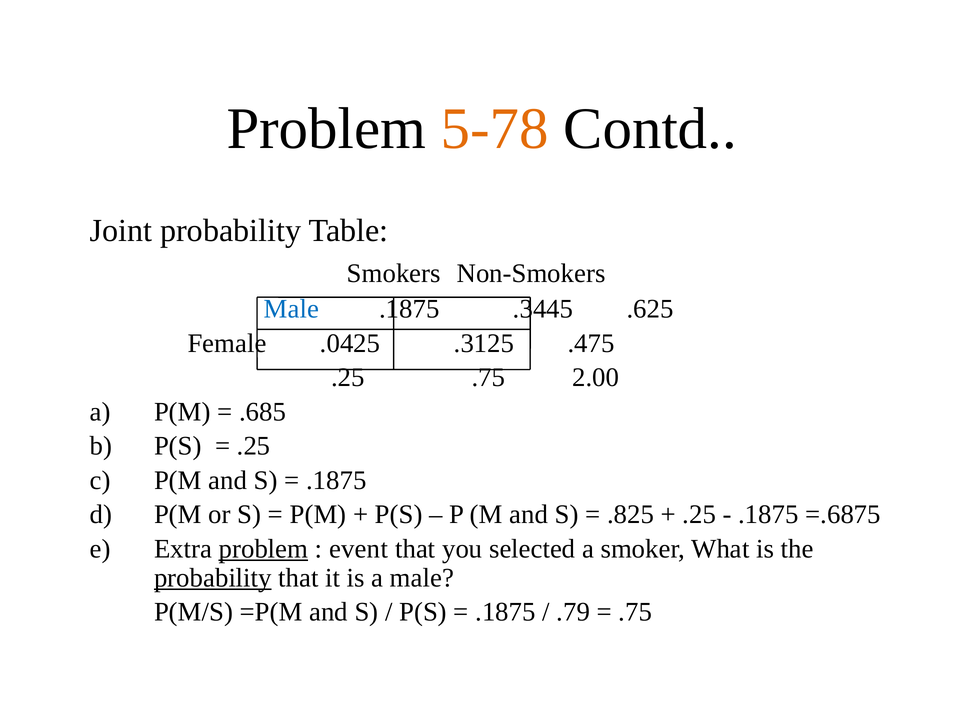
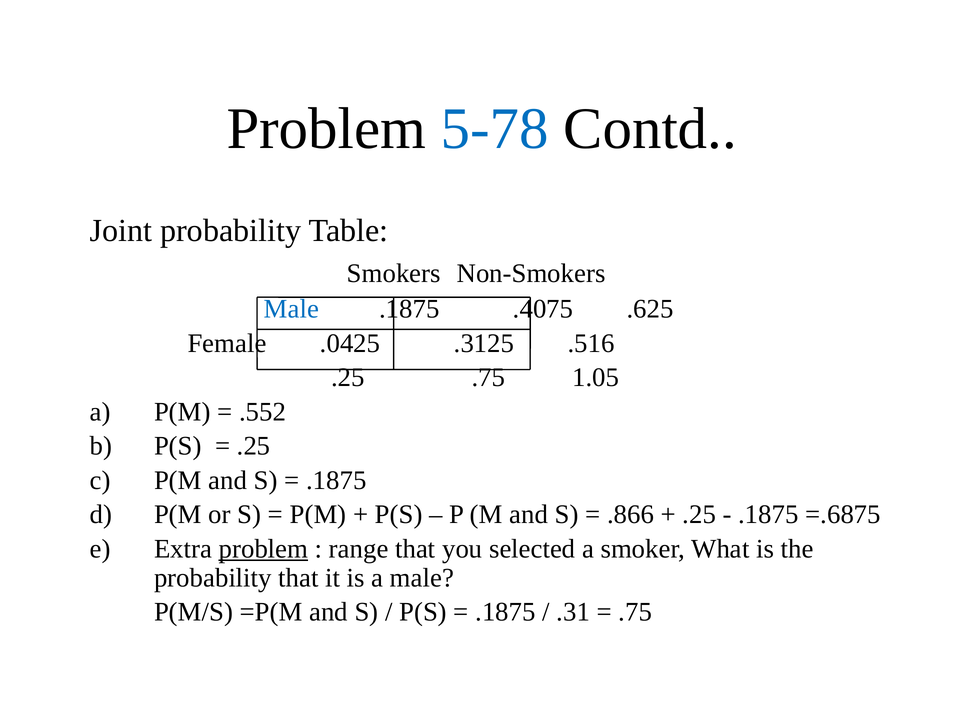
5-78 colour: orange -> blue (495, 129)
.3445: .3445 -> .4075 (543, 309)
.475: .475 -> .516 (591, 343)
2.00: 2.00 -> 1.05 (596, 377)
.685: .685 -> .552 (263, 412)
.825: .825 -> .866 (631, 515)
event: event -> range (359, 549)
probability underline: present -> none (213, 578)
.79: .79 -> .31 (573, 612)
